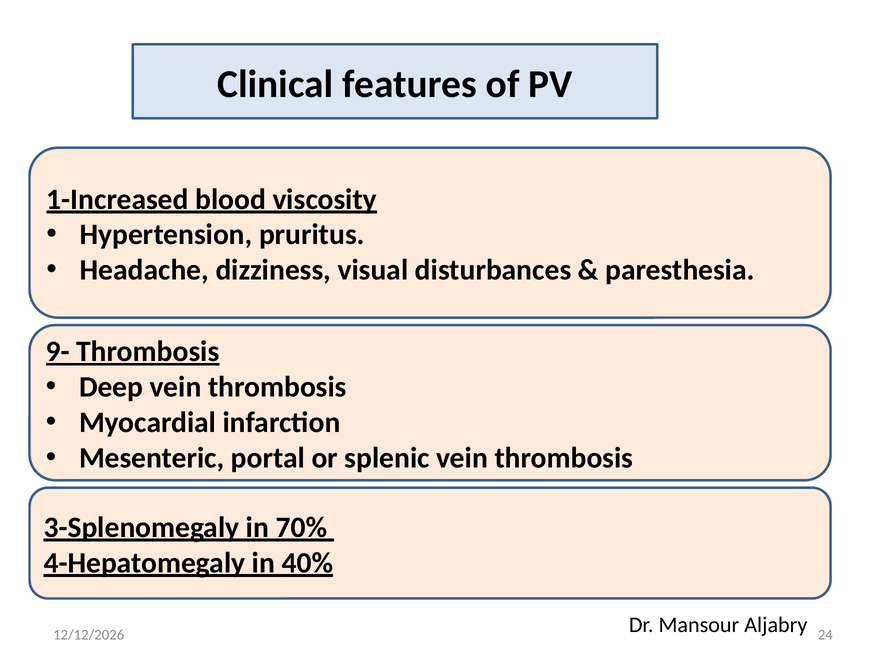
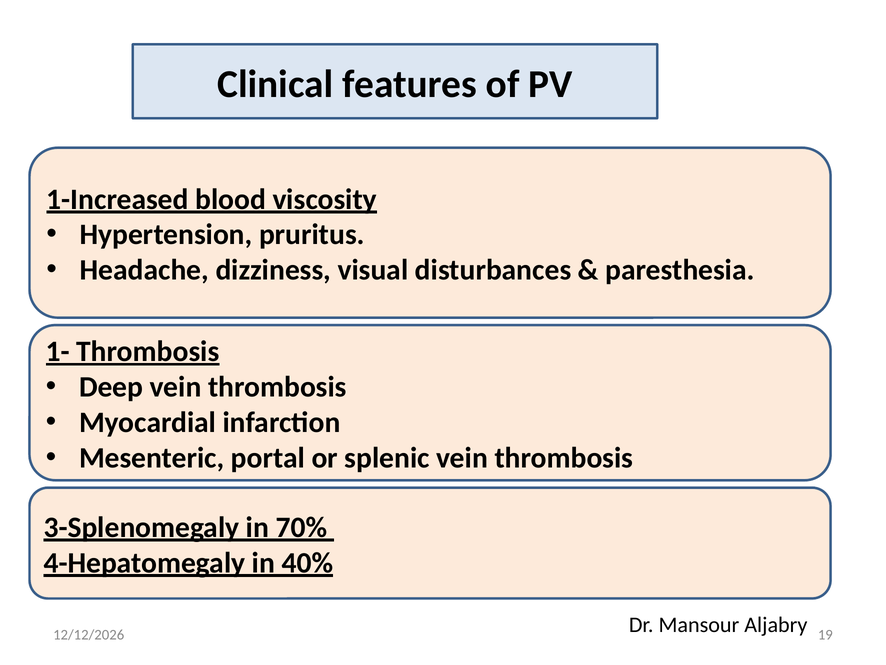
9-: 9- -> 1- (58, 351)
24: 24 -> 19 (825, 634)
